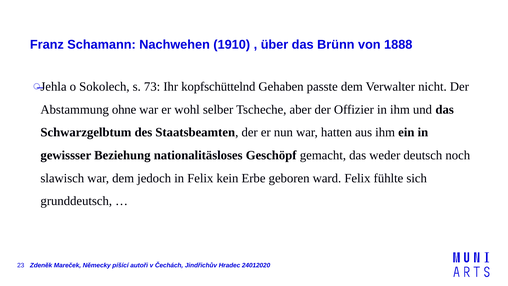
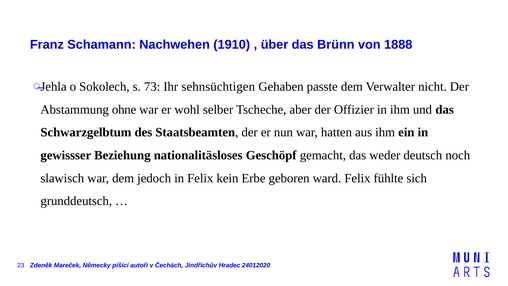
kopfschüttelnd: kopfschüttelnd -> sehnsüchtigen (218, 87)
